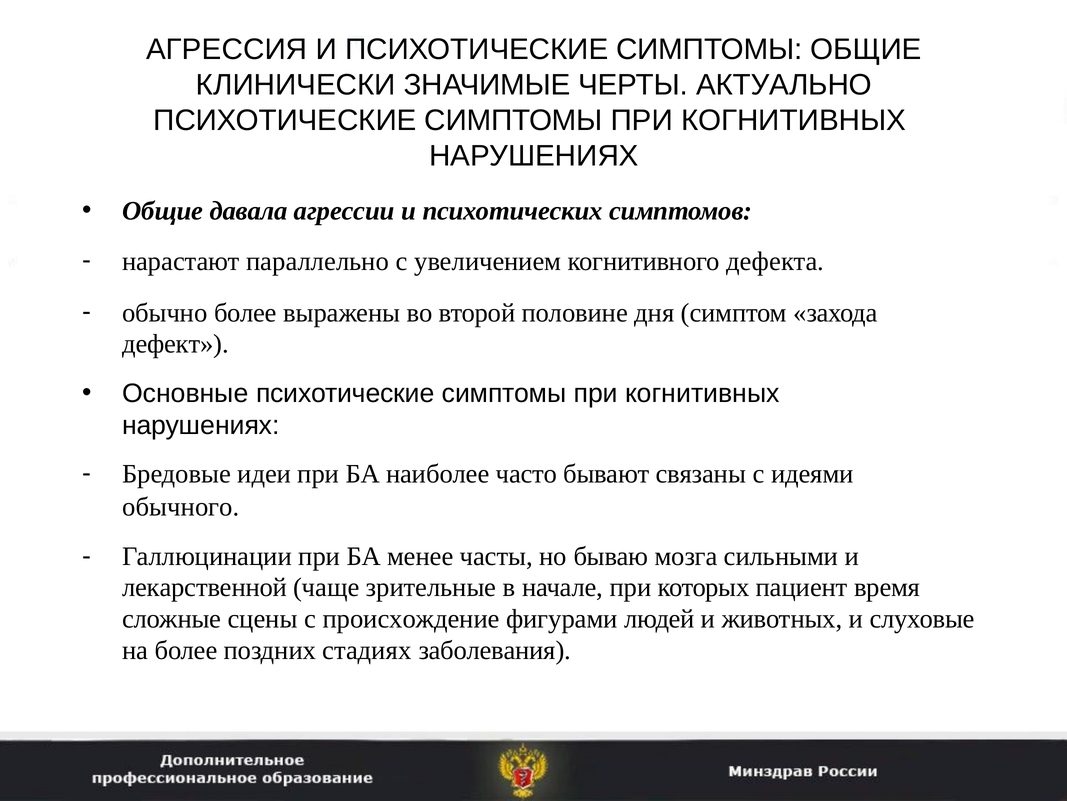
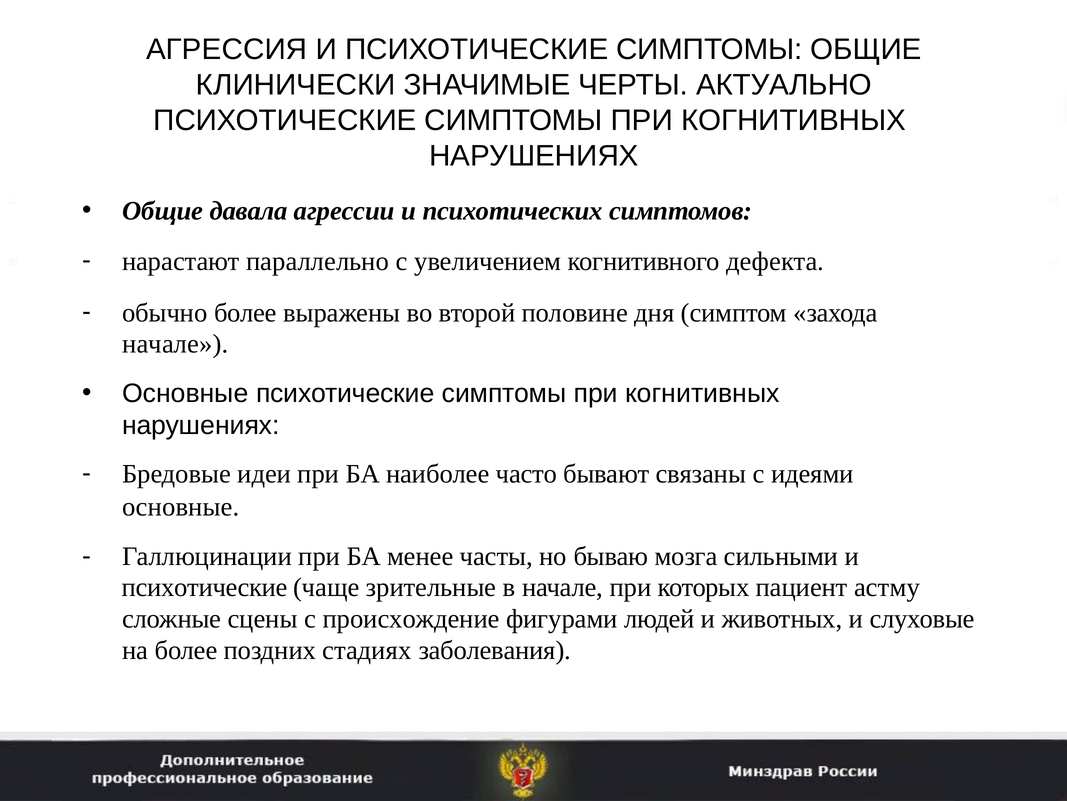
дефект: дефект -> начале (175, 343)
обычного: обычного -> основные (181, 506)
лекарственной: лекарственной -> психотические (205, 587)
время: время -> астму (887, 587)
